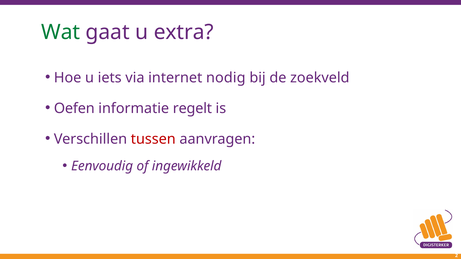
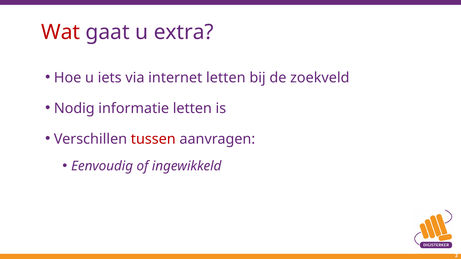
Wat colour: green -> red (61, 32)
internet nodig: nodig -> letten (226, 78)
Oefen: Oefen -> Nodig (74, 108)
informatie regelt: regelt -> letten (192, 108)
